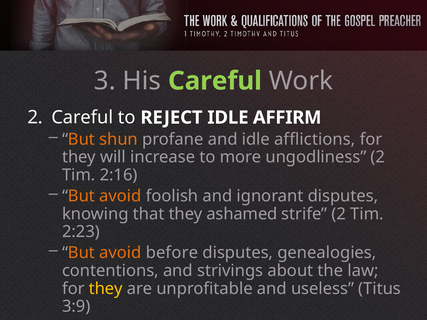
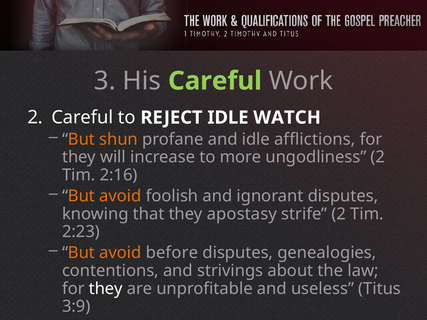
AFFIRM: AFFIRM -> WATCH (287, 118)
ashamed: ashamed -> apostasy (242, 214)
they colour: yellow -> white (106, 289)
